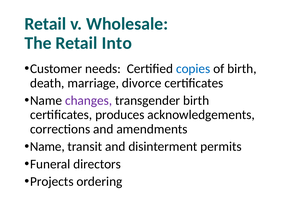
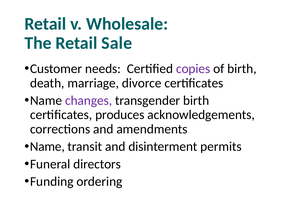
Into: Into -> Sale (117, 43)
copies colour: blue -> purple (193, 69)
Projects: Projects -> Funding (52, 181)
